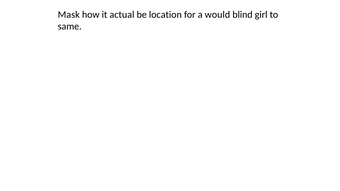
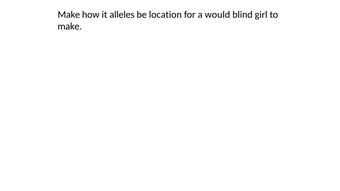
Mask: Mask -> Make (69, 15)
actual: actual -> alleles (122, 15)
same: same -> make (70, 26)
